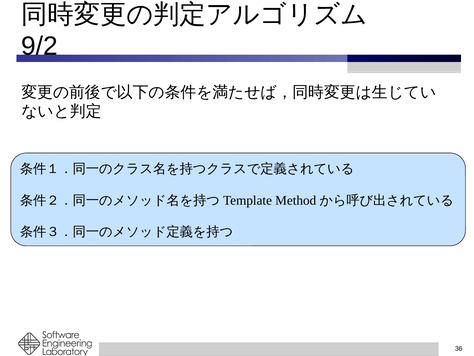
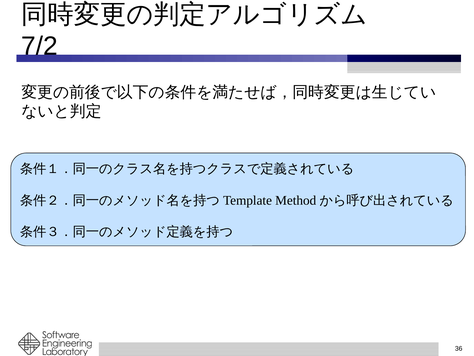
9/2: 9/2 -> 7/2 (39, 46)
